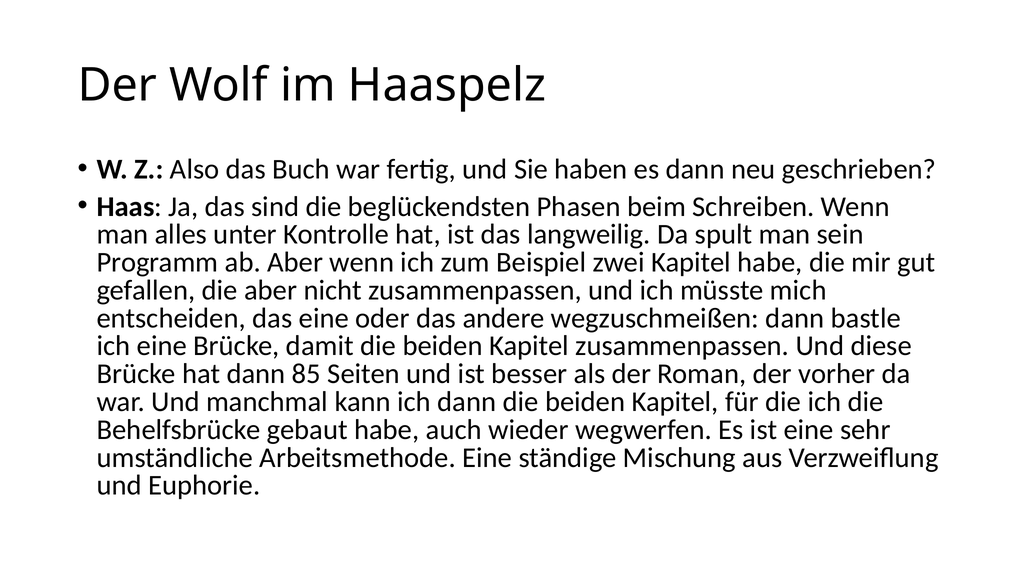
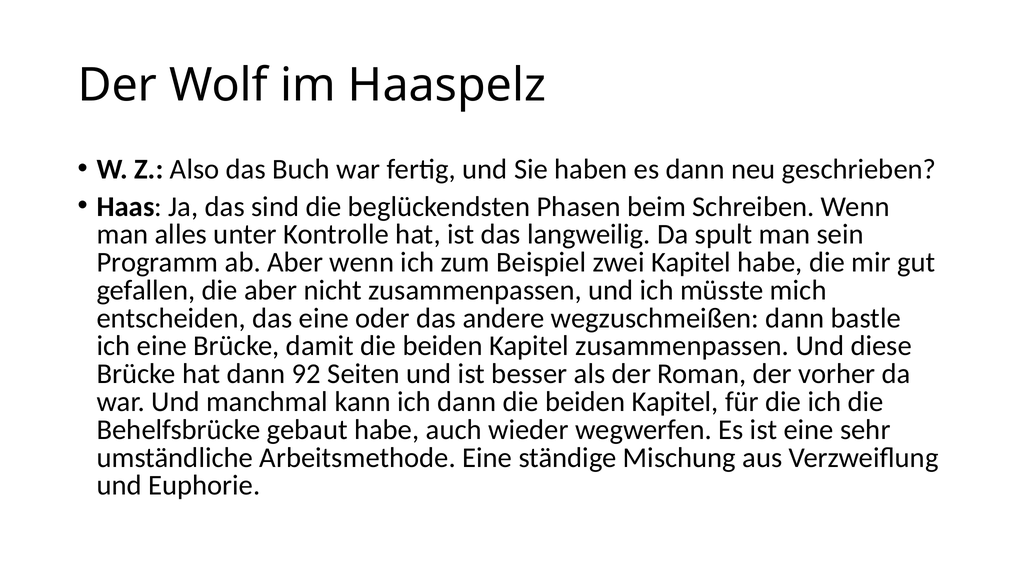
85: 85 -> 92 (306, 374)
